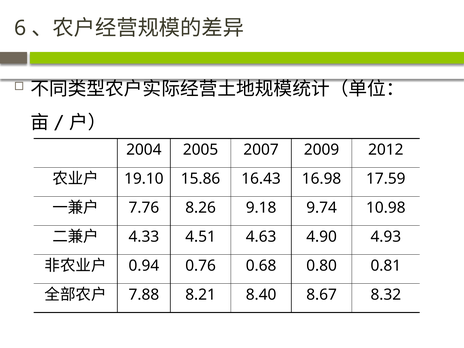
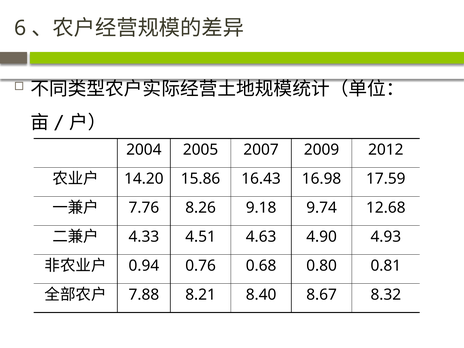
19.10: 19.10 -> 14.20 (144, 179)
10.98: 10.98 -> 12.68 (386, 208)
